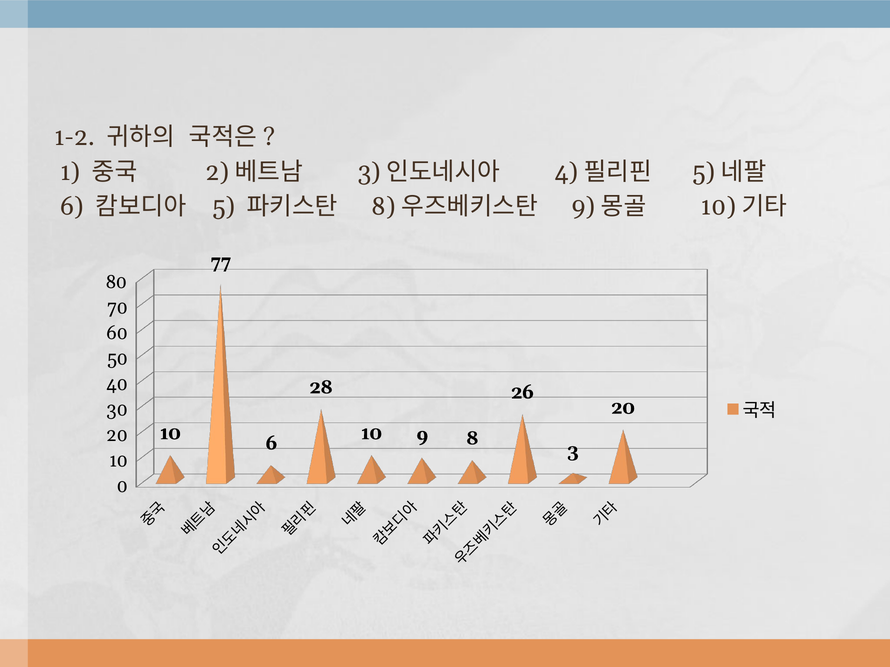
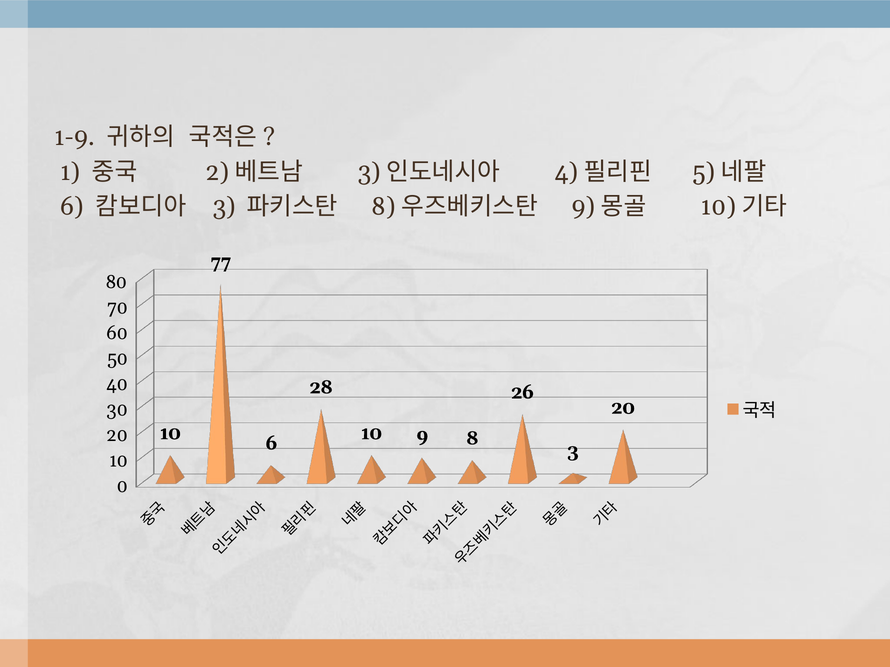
1-2: 1-2 -> 1-9 (75, 137)
5: 5 -> 3 (224, 207)
